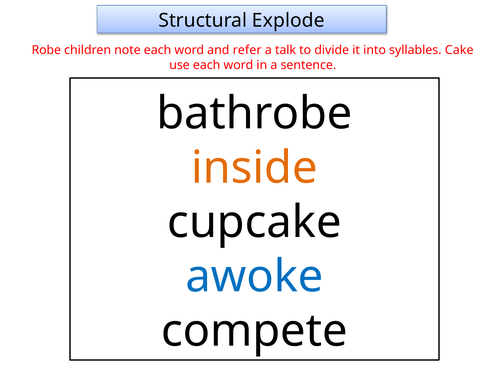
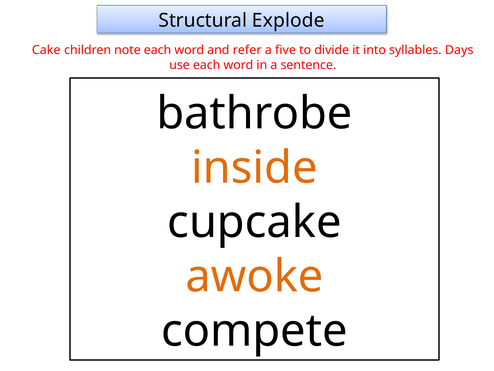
Robe: Robe -> Cake (46, 50)
talk: talk -> five (285, 50)
Cake: Cake -> Days (459, 50)
awoke colour: blue -> orange (254, 276)
